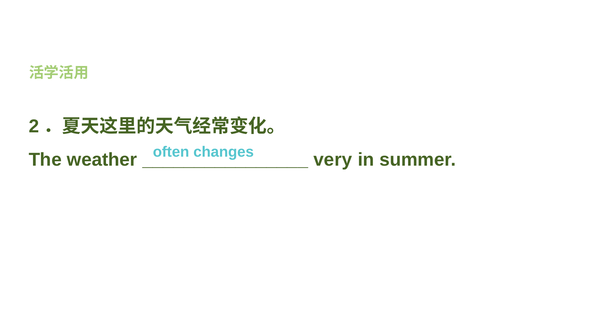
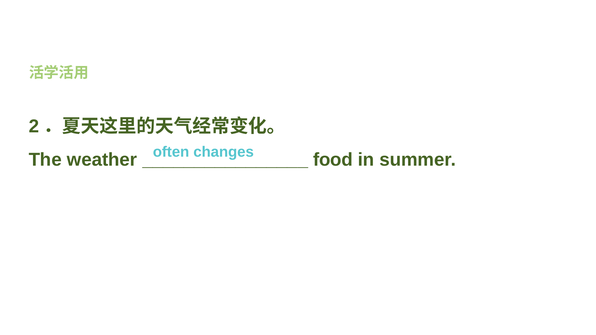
very: very -> food (333, 160)
